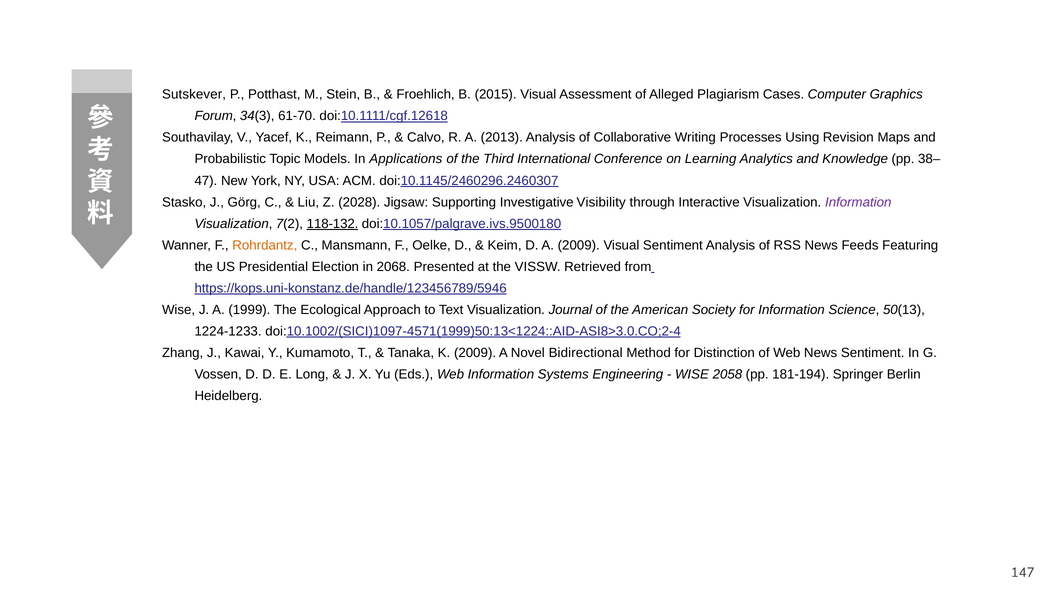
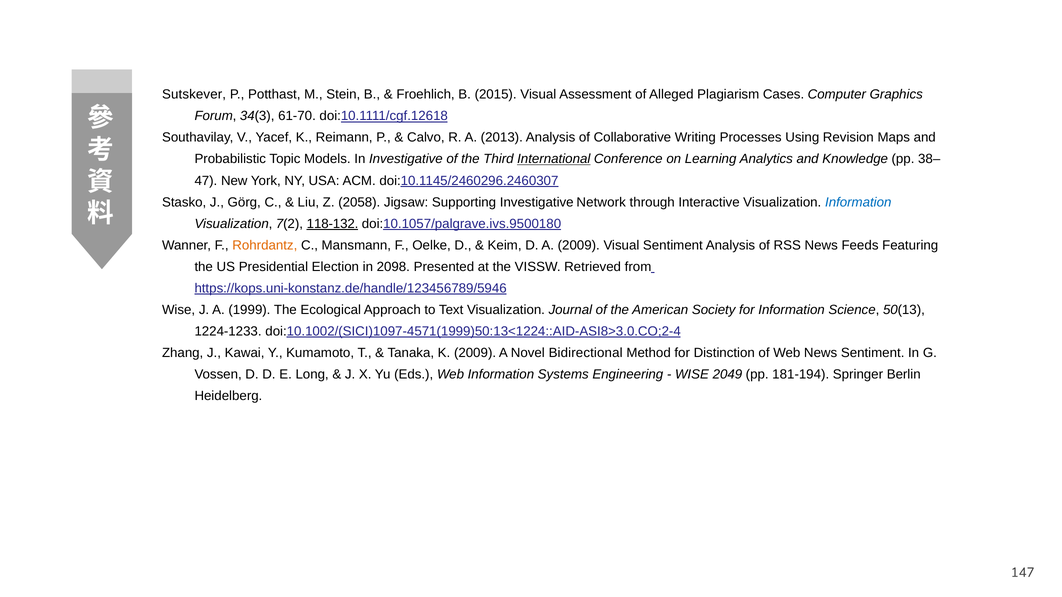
In Applications: Applications -> Investigative (406, 159)
International underline: none -> present (554, 159)
2028: 2028 -> 2058 (359, 202)
Visibility: Visibility -> Network (601, 202)
Information colour: purple -> blue (858, 202)
2068: 2068 -> 2098 (393, 267)
2058: 2058 -> 2049 (727, 375)
